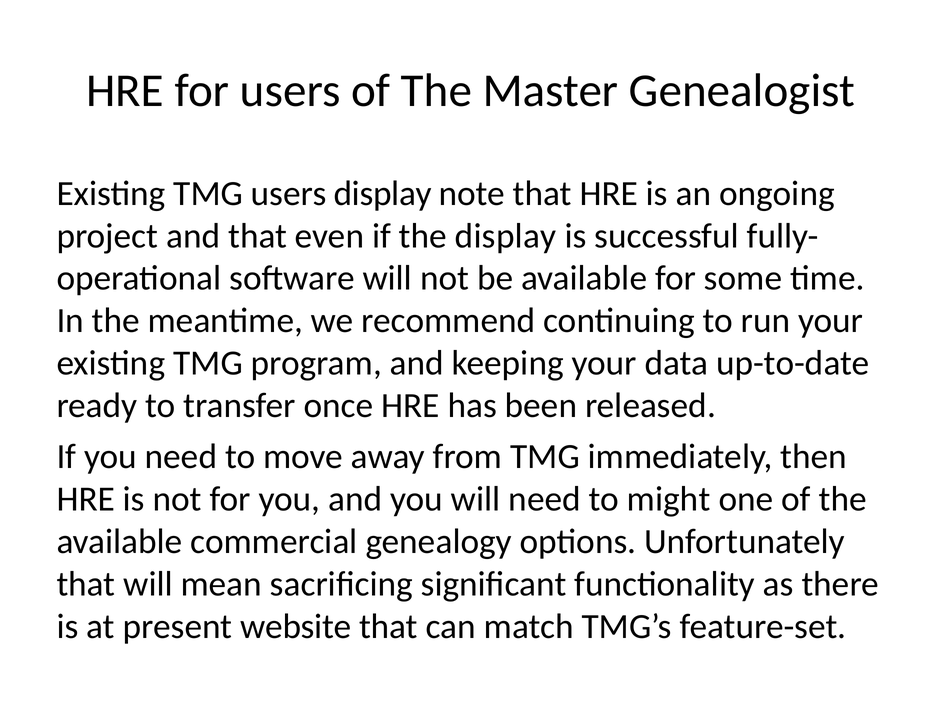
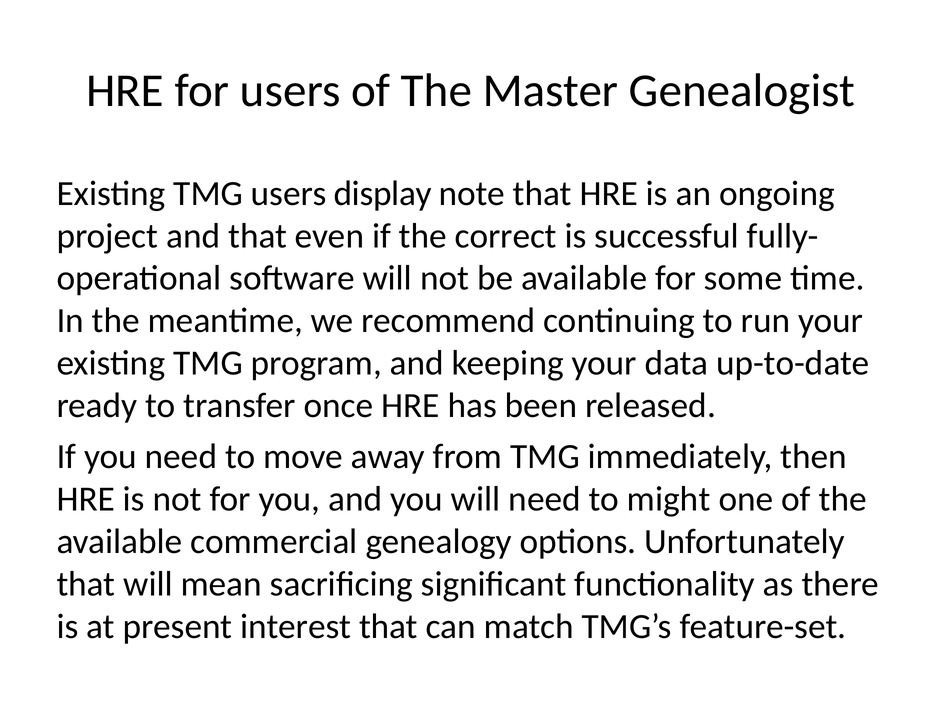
the display: display -> correct (506, 236)
website: website -> interest (296, 626)
